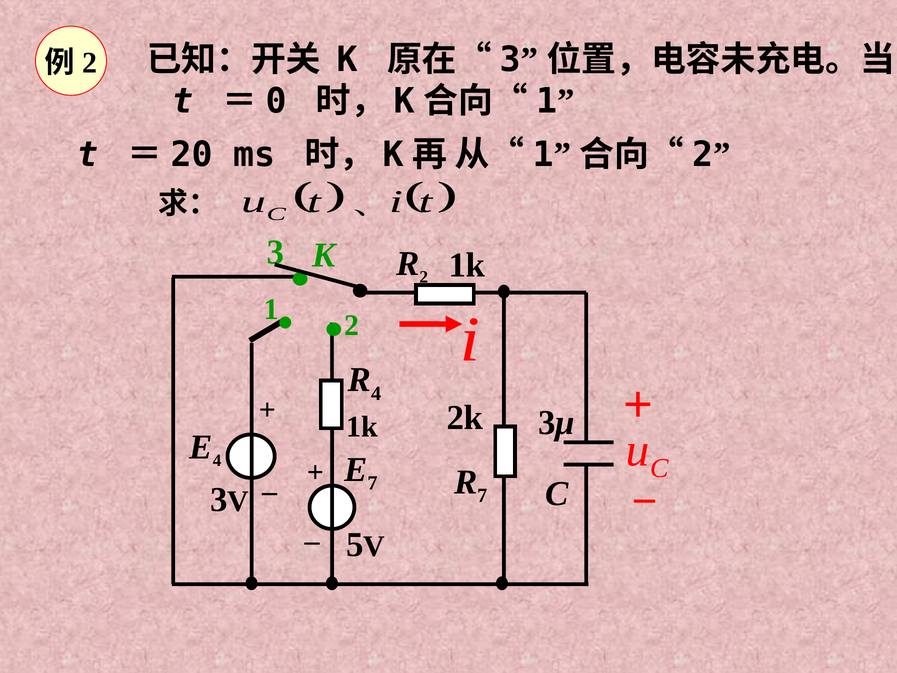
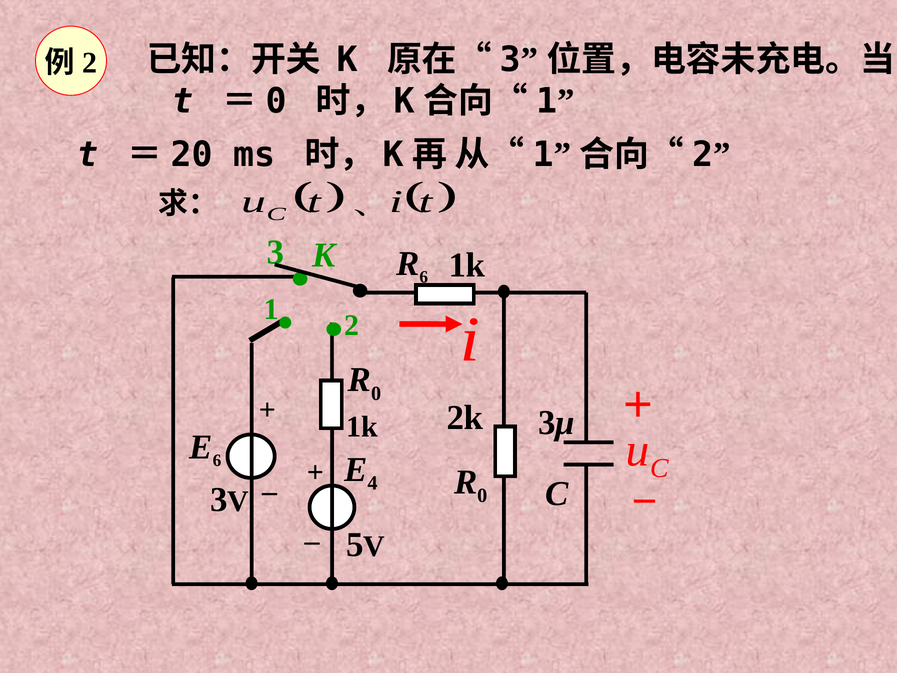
2: 2 -> 6 (424, 277)
4: 4 -> 0 (376, 393)
4: 4 -> 6 (217, 461)
7: 7 -> 4 (373, 483)
7: 7 -> 0 (482, 495)
